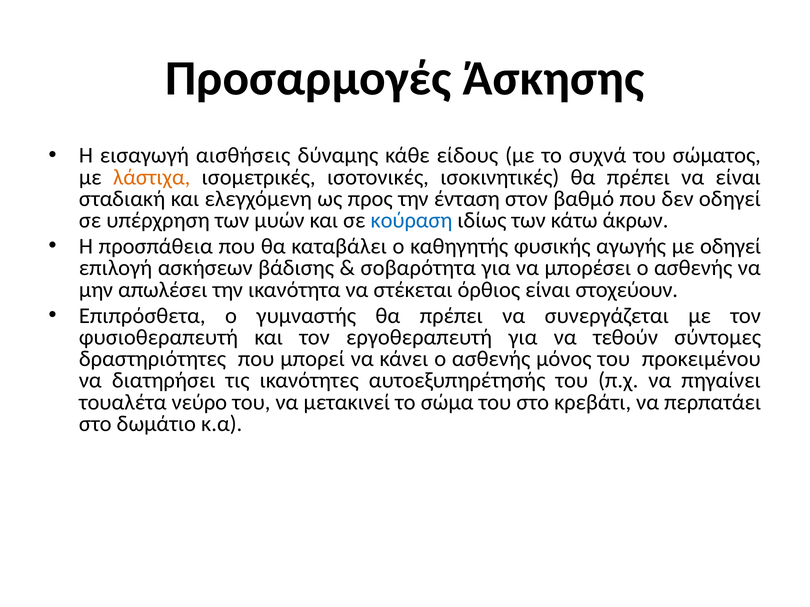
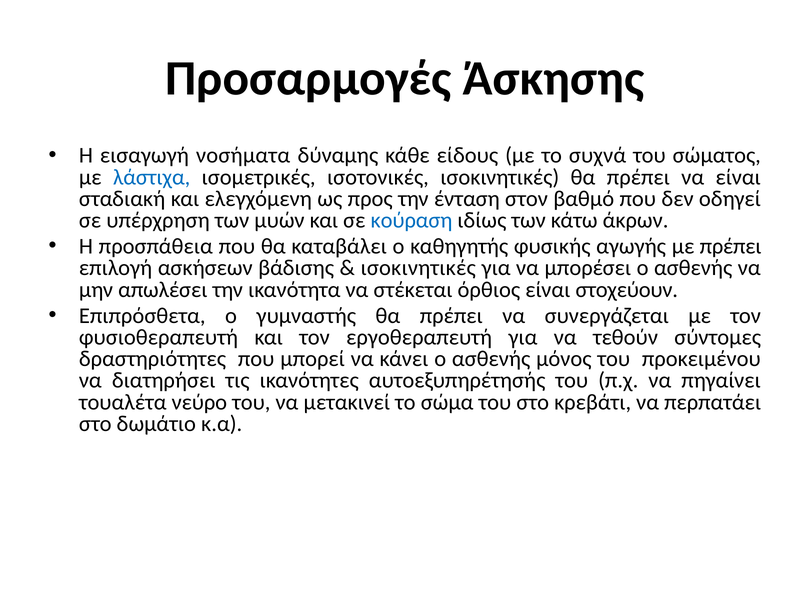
αισθήσεις: αισθήσεις -> νοσήματα (243, 156)
λάστιχα colour: orange -> blue (152, 177)
με οδηγεί: οδηγεί -> πρέπει (731, 247)
σοβαρότητα: σοβαρότητα -> ισοκινητικές (418, 268)
